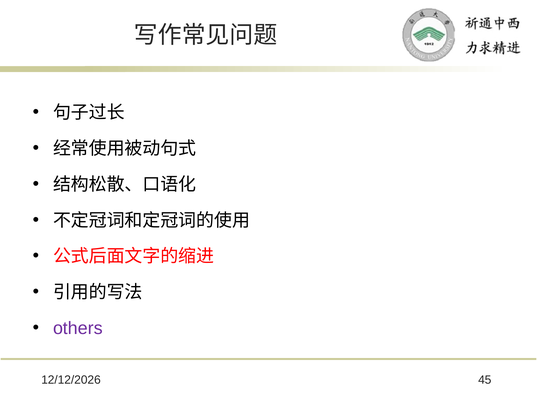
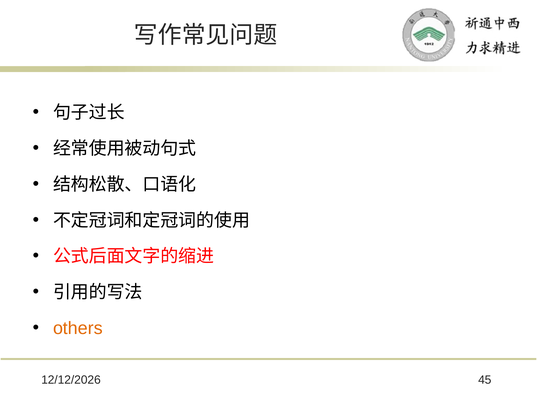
others colour: purple -> orange (78, 328)
